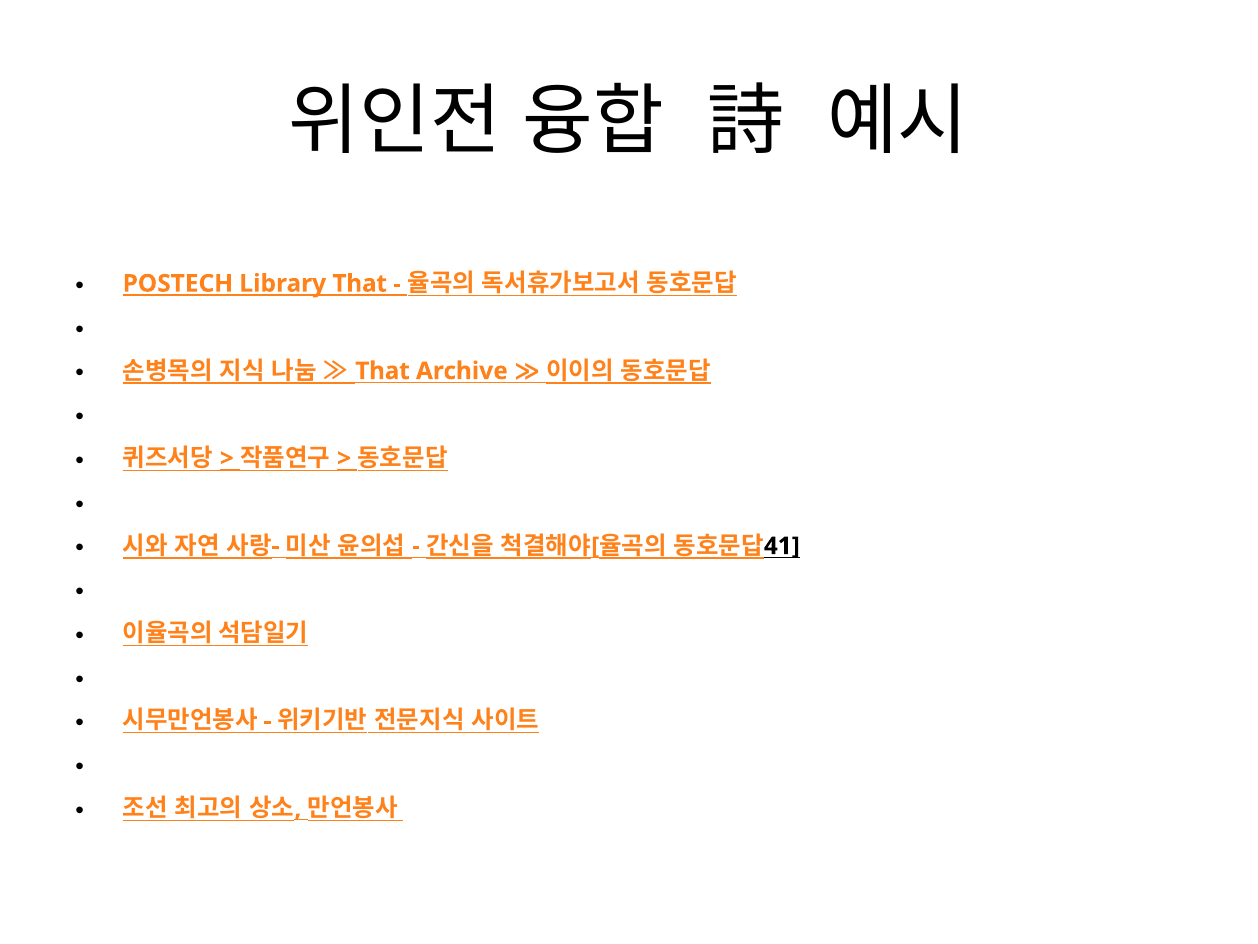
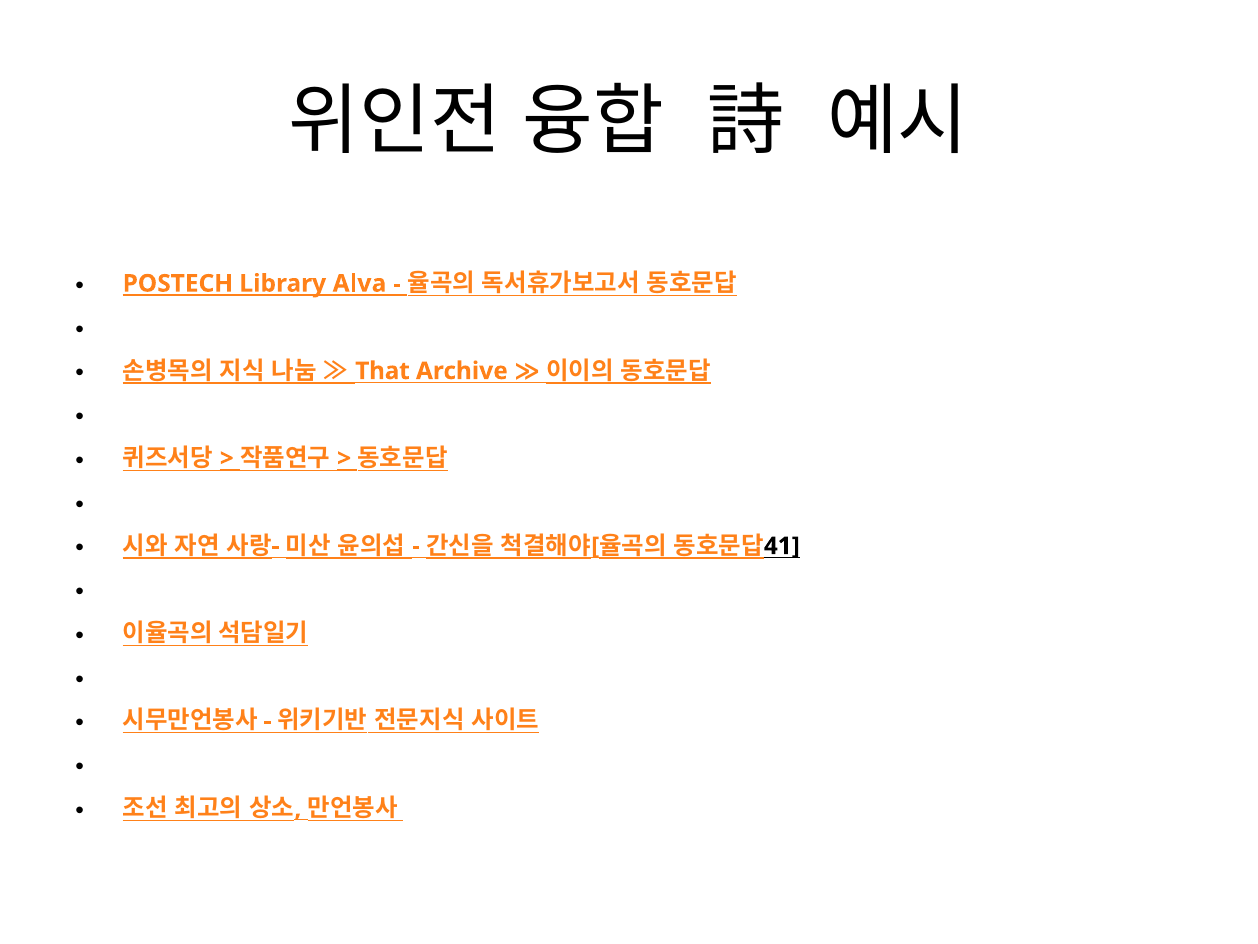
Library That: That -> Alva (359, 283)
